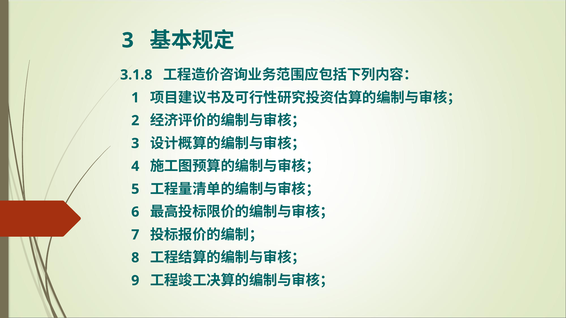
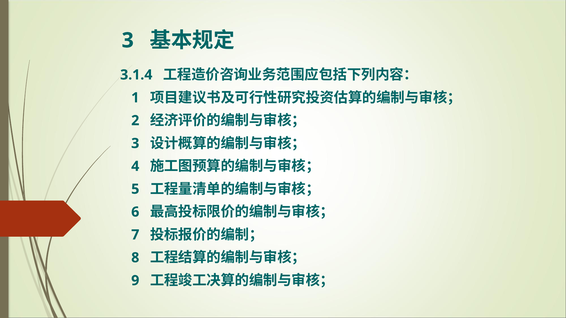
3.1.8: 3.1.8 -> 3.1.4 (136, 75)
